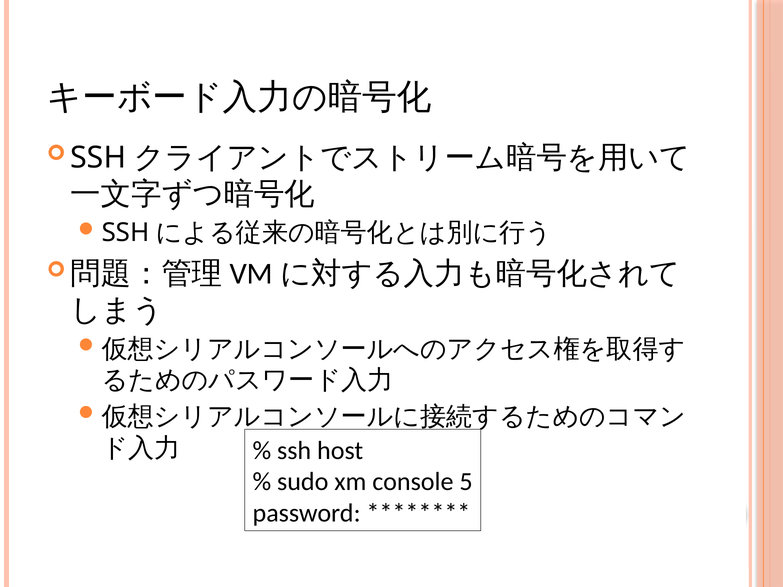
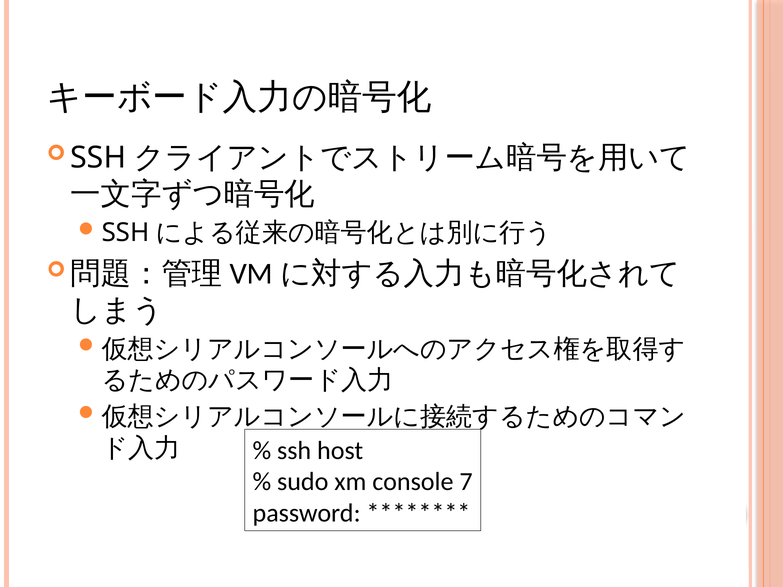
5: 5 -> 7 (466, 482)
